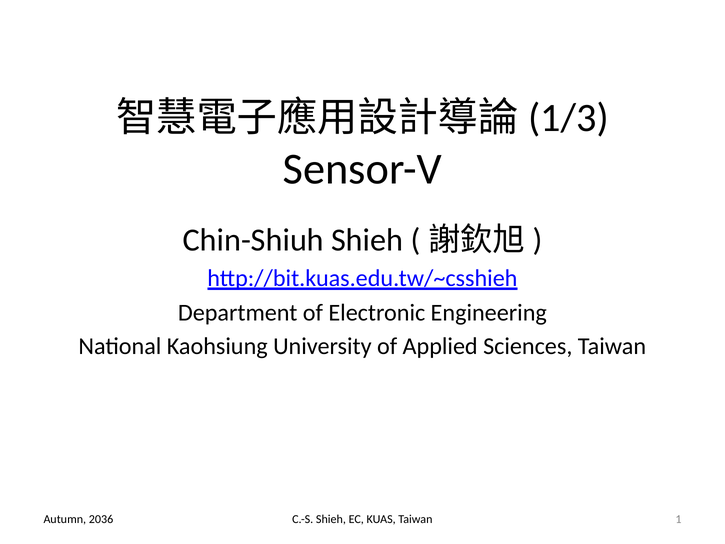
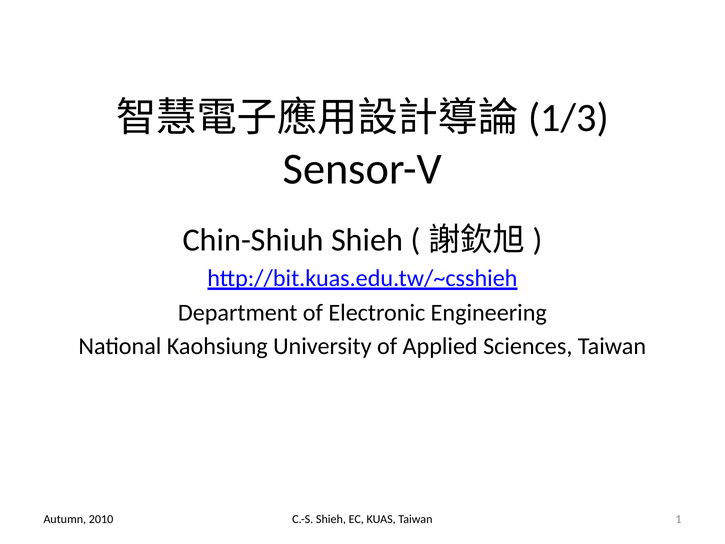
2036: 2036 -> 2010 (101, 519)
